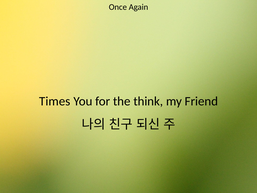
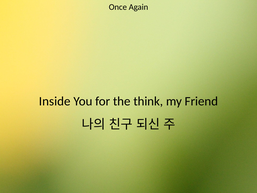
Times: Times -> Inside (55, 101)
